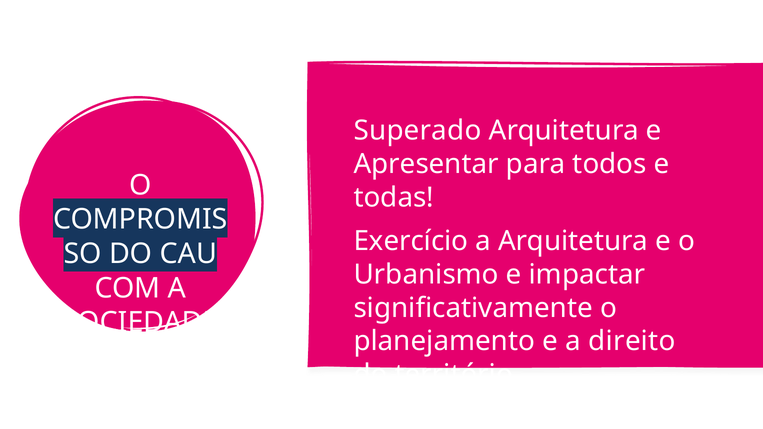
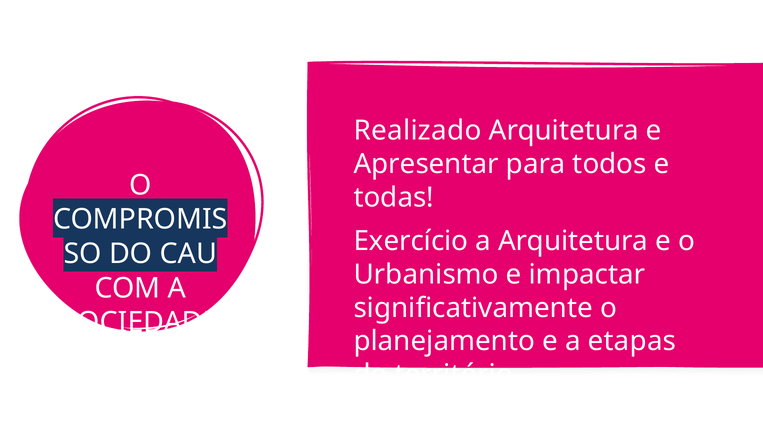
Superado: Superado -> Realizado (418, 131)
direito: direito -> etapas (632, 341)
